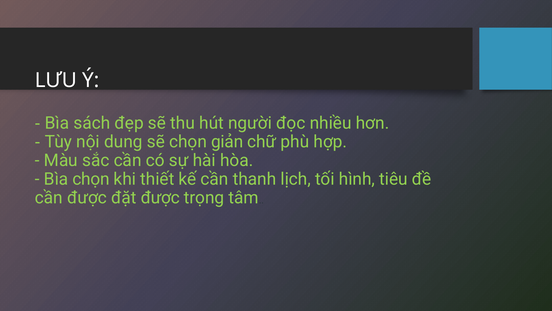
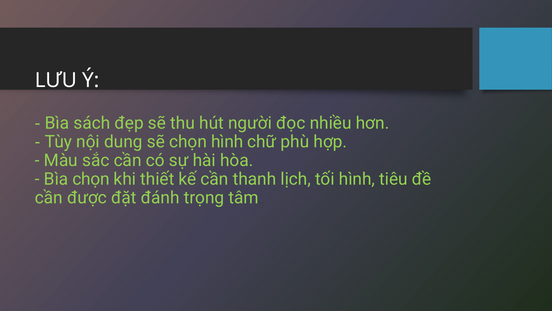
chọn giản: giản -> hình (227, 142)
đặt được: được -> đánh (160, 197)
